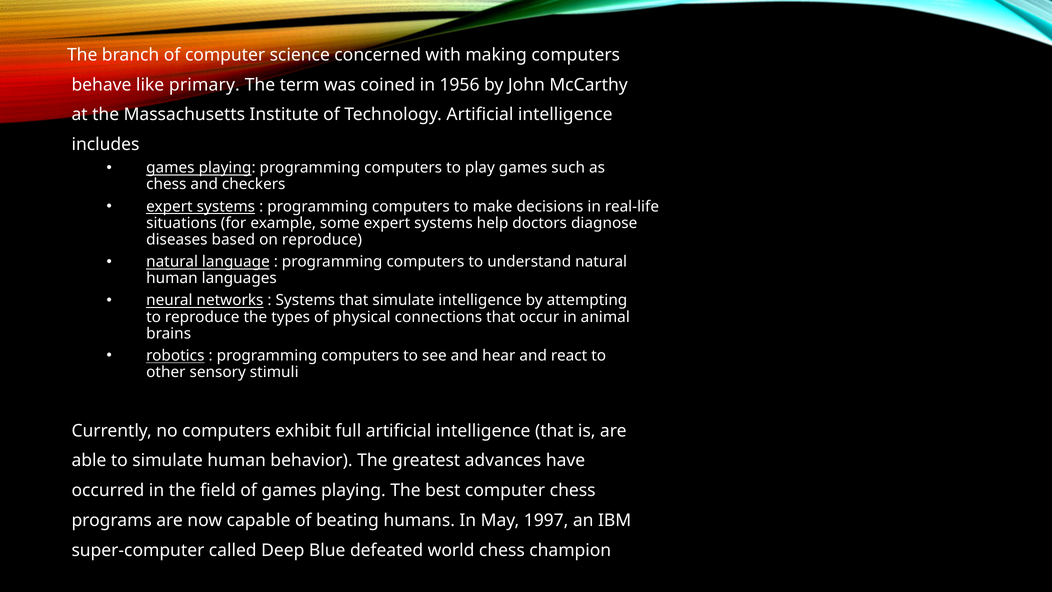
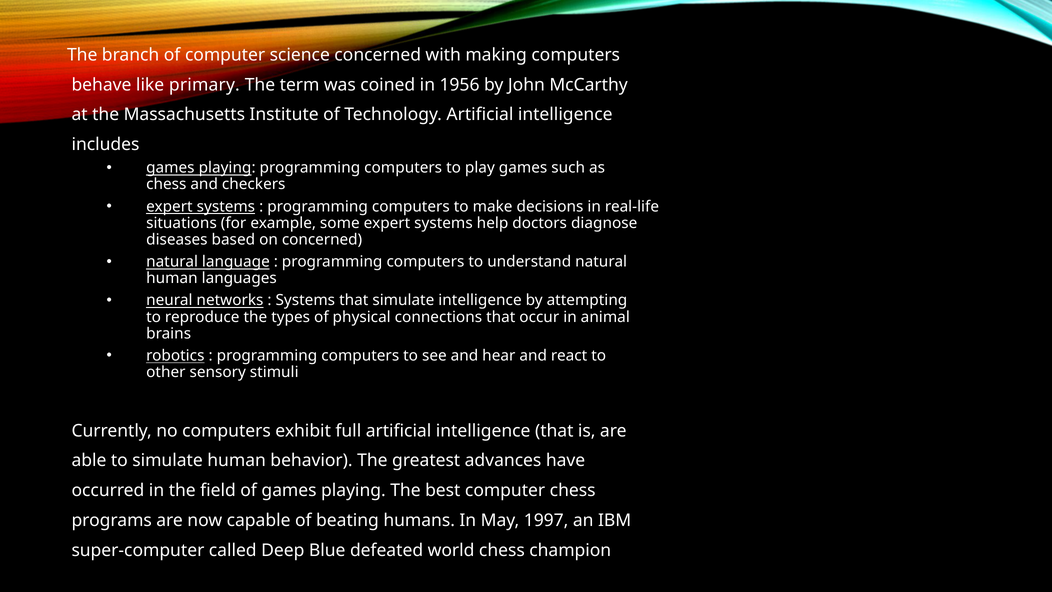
on reproduce: reproduce -> concerned (322, 240)
